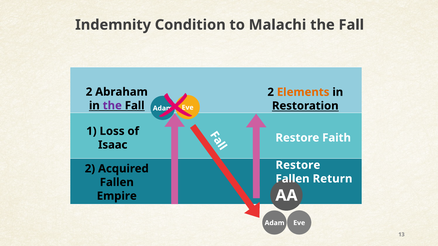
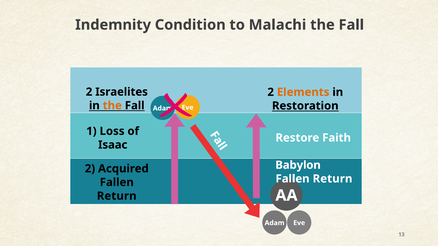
Abraham: Abraham -> Israelites (122, 92)
the colour: purple -> orange (112, 106)
Restore: Restore -> Babylon (298, 165)
Empire: Empire -> Return (117, 196)
